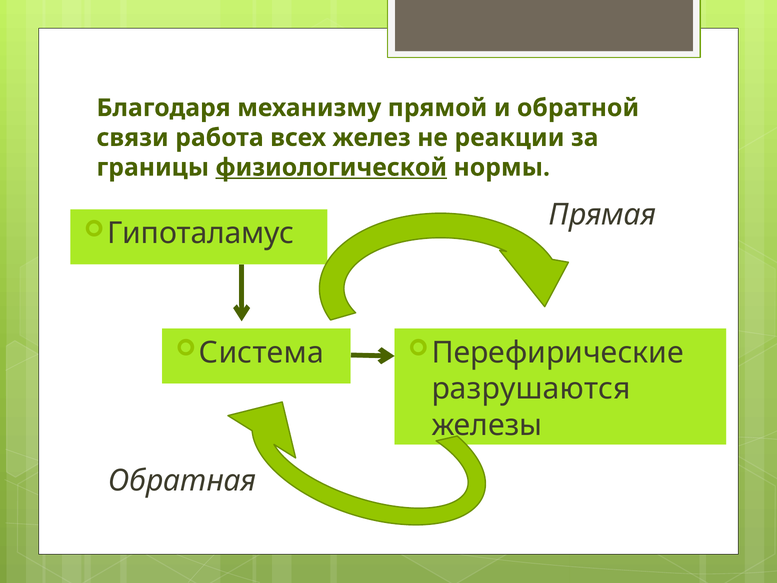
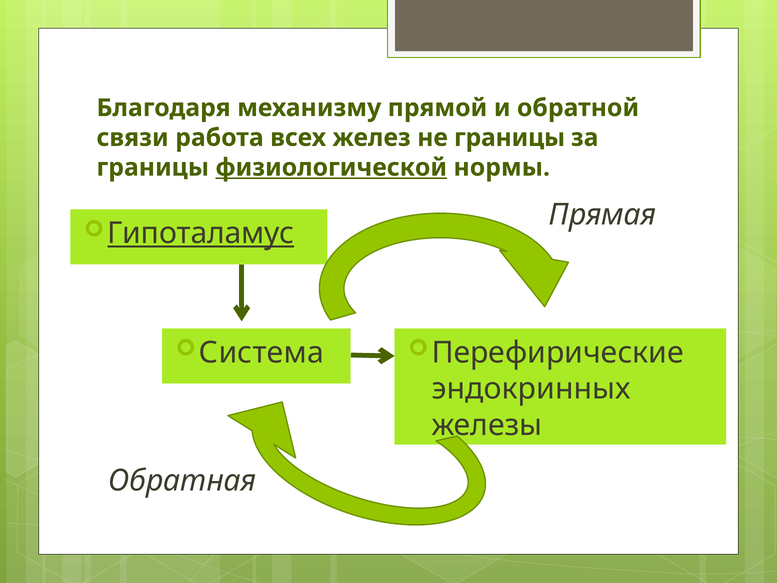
не реакции: реакции -> границы (510, 138)
Гипоталамус underline: none -> present (201, 233)
разрушаются: разрушаются -> эндокринных (531, 389)
